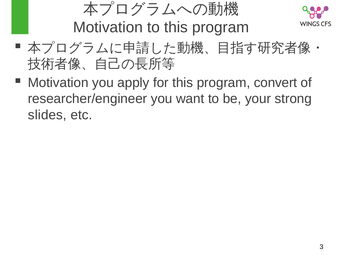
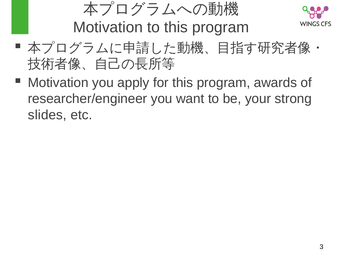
convert: convert -> awards (275, 83)
